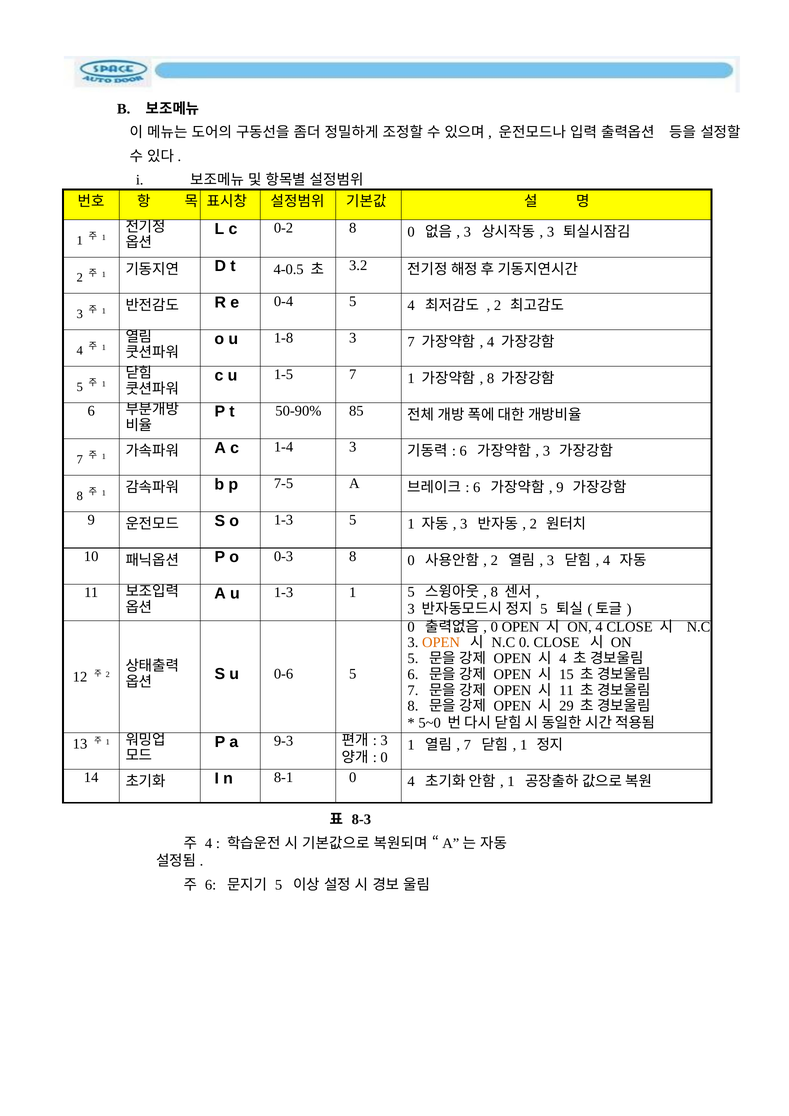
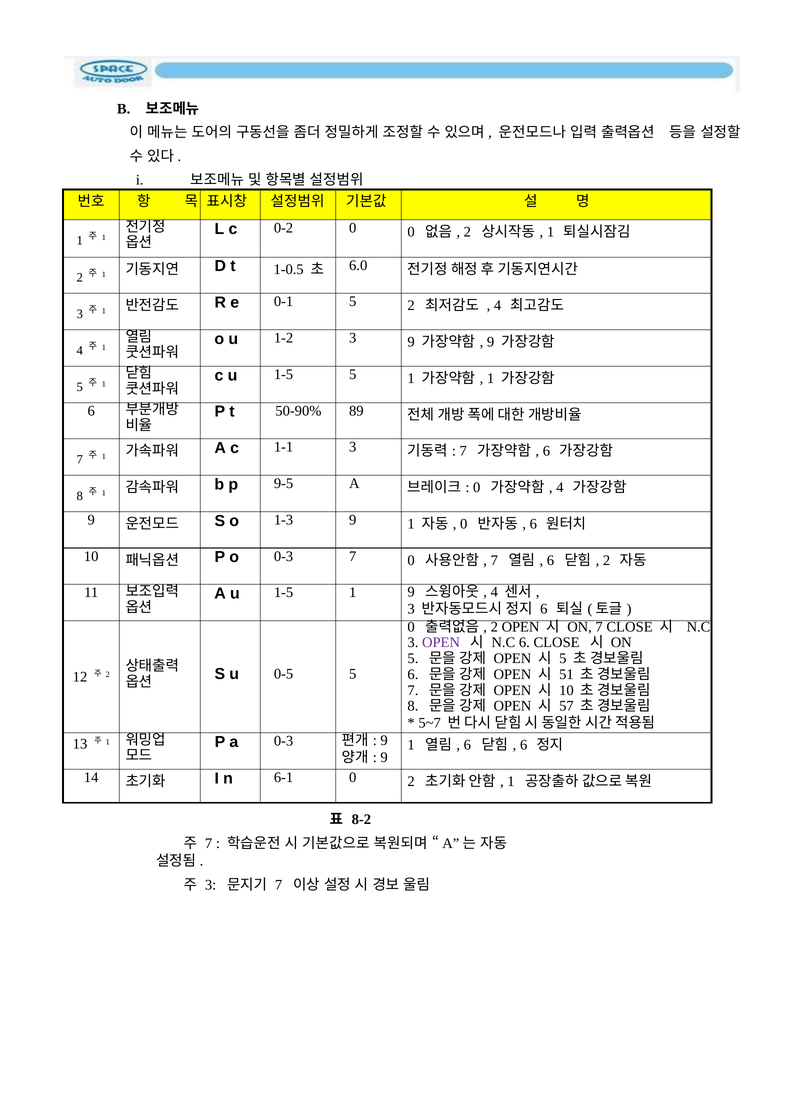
0-2 8: 8 -> 0 (353, 228)
3: 3 -> 2 (467, 232)
3: 3 -> 1 (551, 232)
4-0.5: 4-0.5 -> 1-0.5 (289, 269)
3.2: 3.2 -> 6.0 (358, 265)
0-4: 0-4 -> 0-1 (284, 302)
5 4: 4 -> 2 (411, 306)
2: 2 -> 4 (498, 306)
1-8: 1-8 -> 1-2 (284, 338)
3 7: 7 -> 9 (411, 342)
4: 4 -> 9 (491, 342)
1-5 7: 7 -> 5 (353, 375)
8: 8 -> 1 (491, 379)
85: 85 -> 89 (356, 411)
1-4: 1-4 -> 1-1 (284, 447)
6: 6 -> 7 (463, 451)
3: 3 -> 6 (546, 451)
7-5: 7-5 -> 9-5 (284, 484)
6: 6 -> 0 (477, 488)
9: 9 -> 4 (560, 488)
1-3 5: 5 -> 9 (353, 520)
3: 3 -> 0 (464, 524)
2: 2 -> 6 (533, 524)
0-3 8: 8 -> 7 (353, 557)
2: 2 -> 7 (494, 560)
3: 3 -> 6 (550, 560)
4: 4 -> 2 (607, 560)
A u 1-3: 1-3 -> 1-5 (284, 593)
1 5: 5 -> 9 (411, 592)
8: 8 -> 4 (494, 592)
5: 5 -> 6 (544, 609)
0: 0 -> 2 (494, 627)
ON 4: 4 -> 7 (599, 627)
OPEN colour: orange -> purple (441, 643)
N.C 0: 0 -> 6 (524, 643)
4: 4 -> 5 (563, 659)
0-6: 0-6 -> 0-5 (284, 675)
15: 15 -> 51 (566, 675)
11: 11 -> 10 (566, 691)
29: 29 -> 57 (566, 707)
5~0: 5~0 -> 5~7 (430, 723)
a 9-3: 9-3 -> 0-3 (284, 741)
3: 3 -> 9 (384, 741)
7: 7 -> 6 (467, 745)
1: 1 -> 6 (524, 745)
0: 0 -> 9 (384, 758)
8-1: 8-1 -> 6-1 (284, 778)
0 4: 4 -> 2 (411, 782)
8-3: 8-3 -> 8-2 (361, 820)
4: 4 -> 7 (209, 844)
6: 6 -> 3 (211, 885)
5: 5 -> 7 (279, 885)
